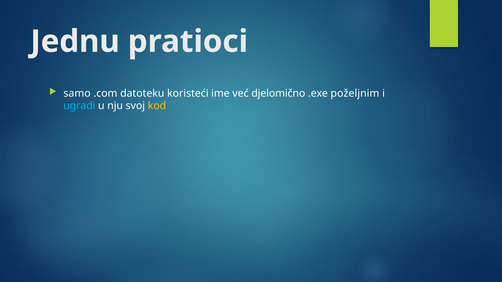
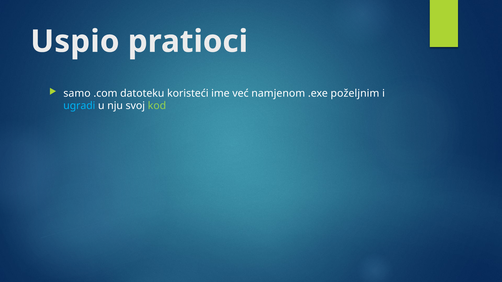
Jednu: Jednu -> Uspio (75, 42)
djelomično: djelomično -> namjenom (278, 93)
kod colour: yellow -> light green (157, 106)
